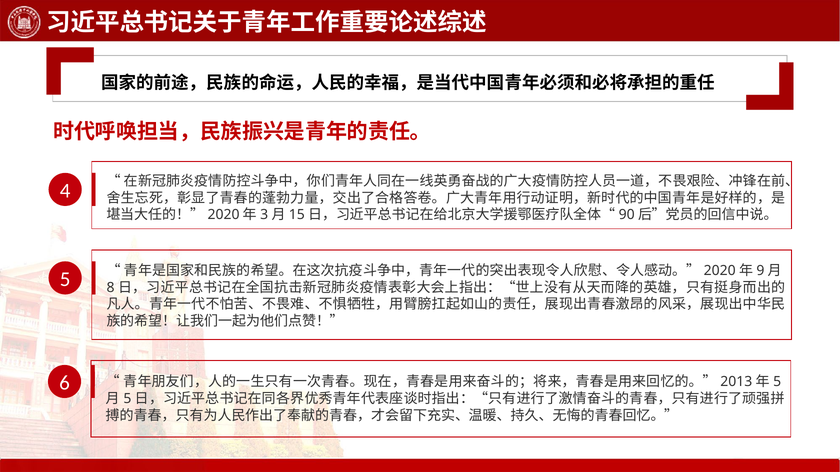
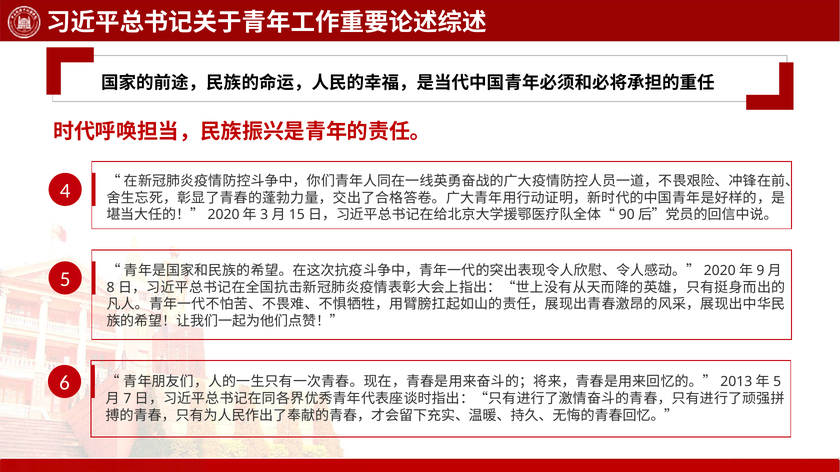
5: 5 -> 7 (127, 399)
